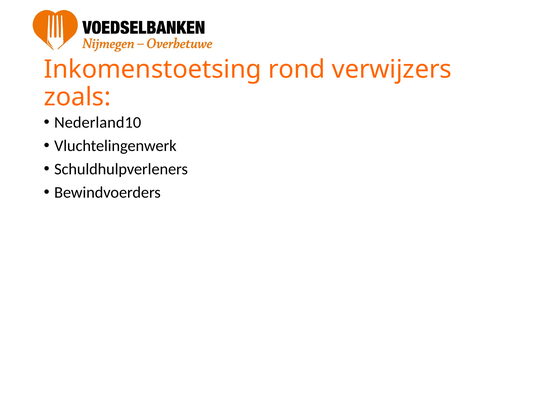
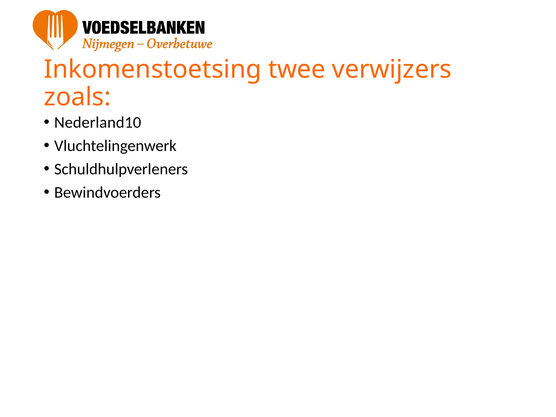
rond: rond -> twee (297, 69)
